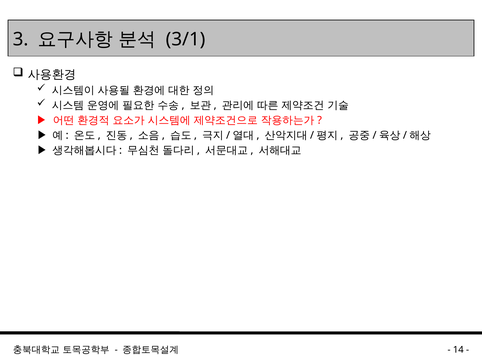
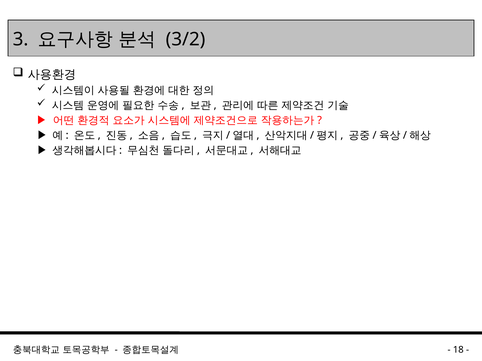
3/1: 3/1 -> 3/2 (186, 39)
14: 14 -> 18 (458, 350)
